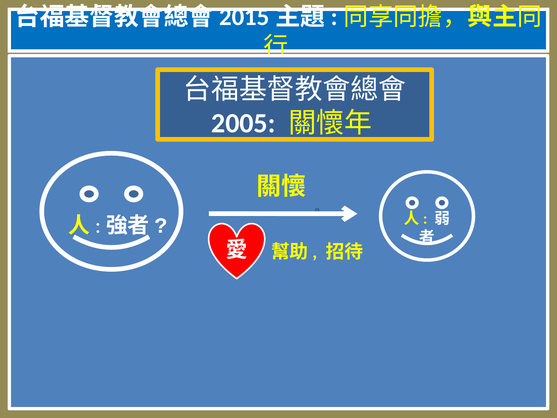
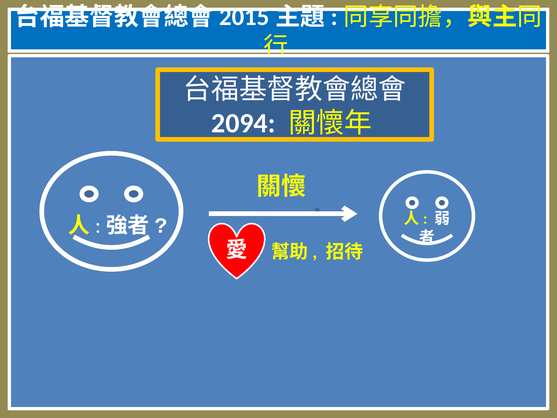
2005: 2005 -> 2094 (243, 123)
